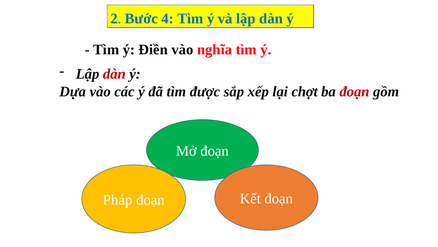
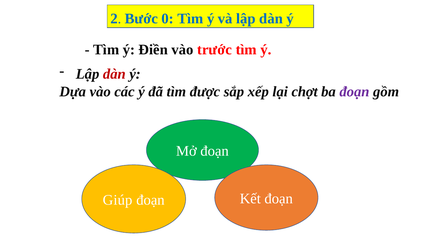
4: 4 -> 0 (168, 19)
nghĩa: nghĩa -> trước (215, 50)
đoạn colour: red -> purple (354, 91)
Pháp: Pháp -> Giúp (118, 199)
